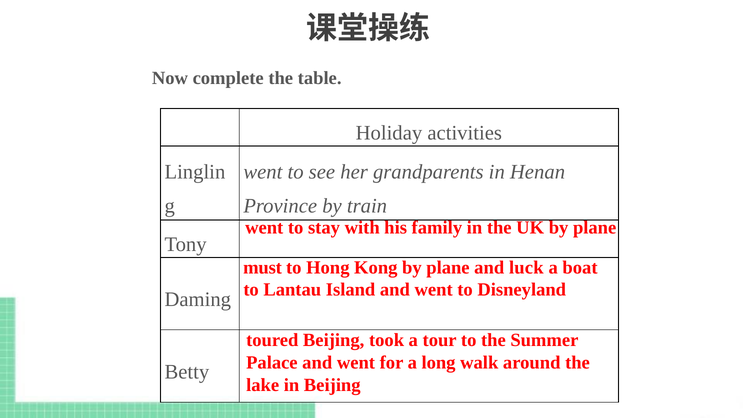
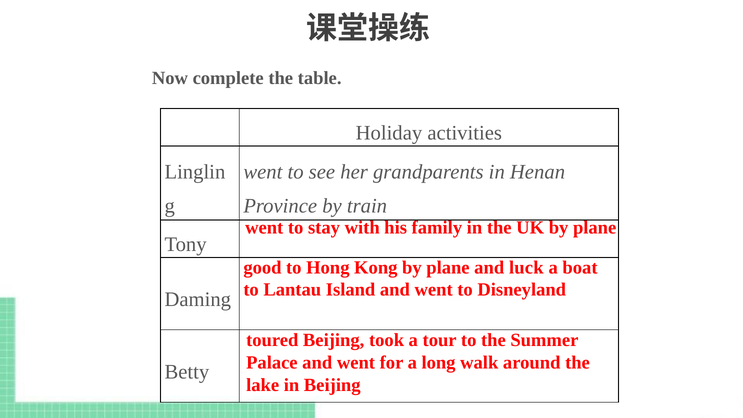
must: must -> good (262, 267)
